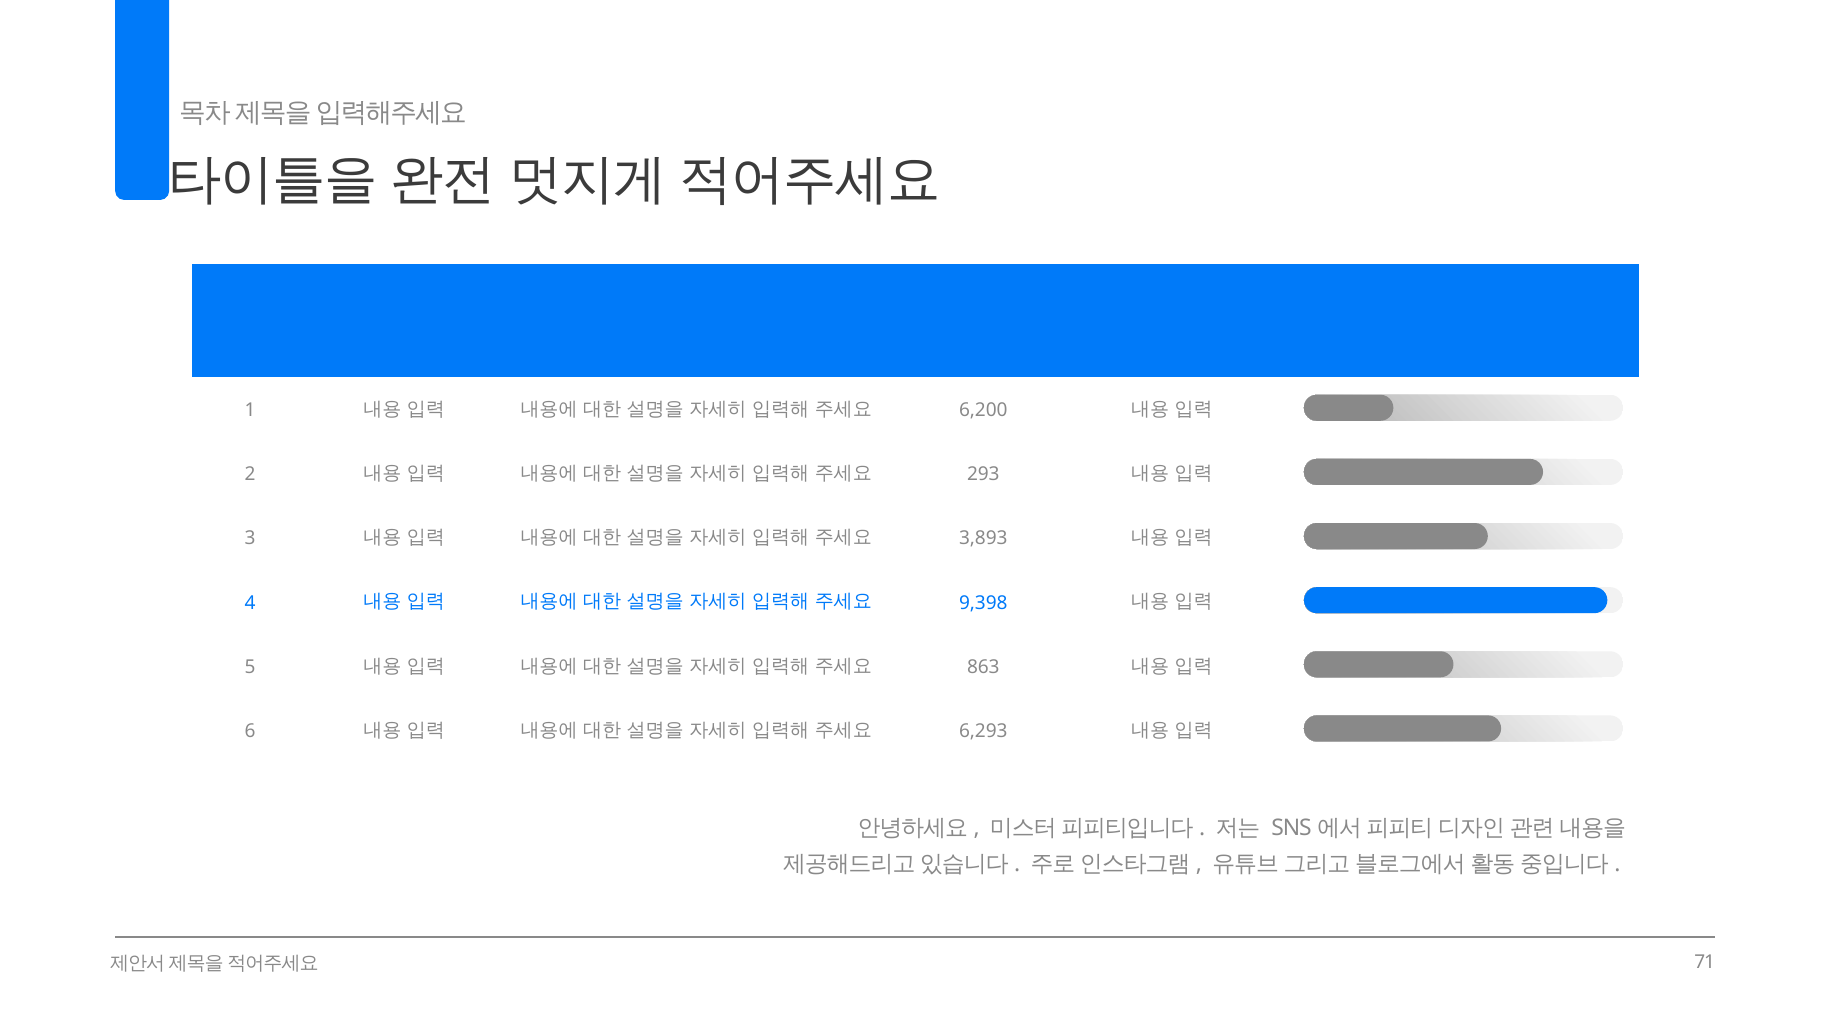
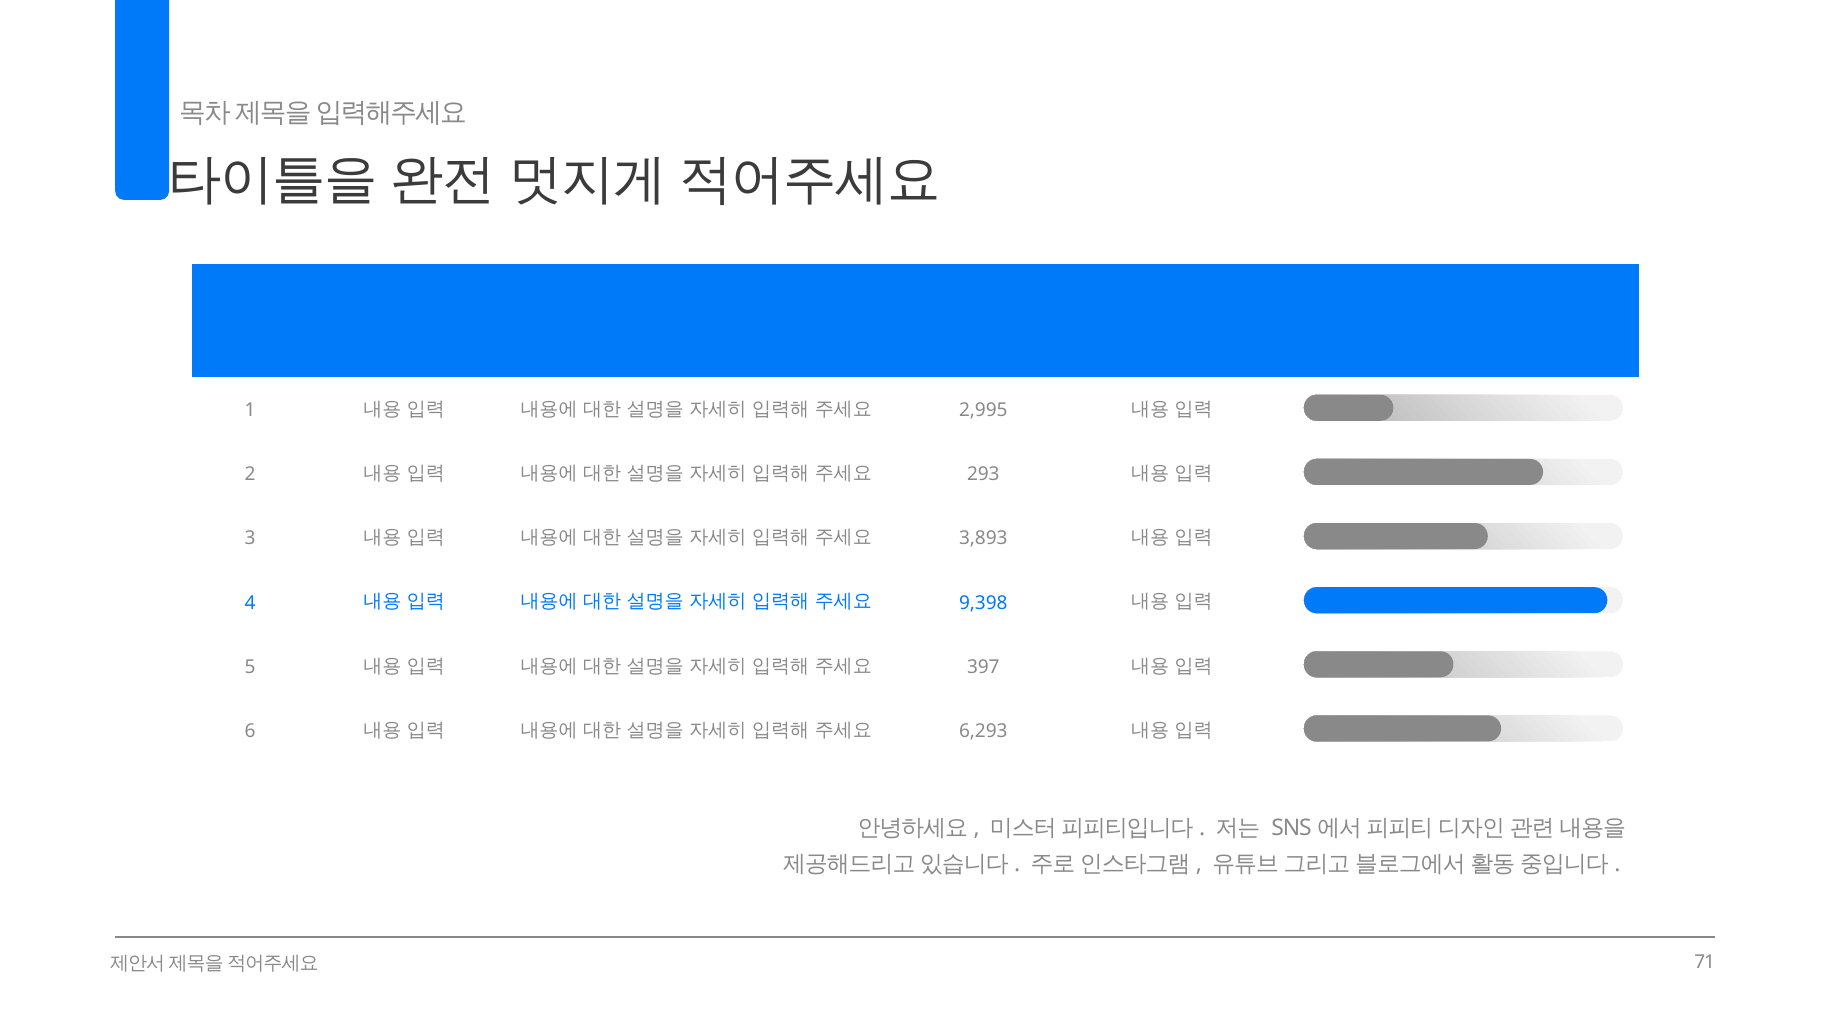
6,200: 6,200 -> 2,995 (983, 410)
863: 863 -> 397 (983, 667)
